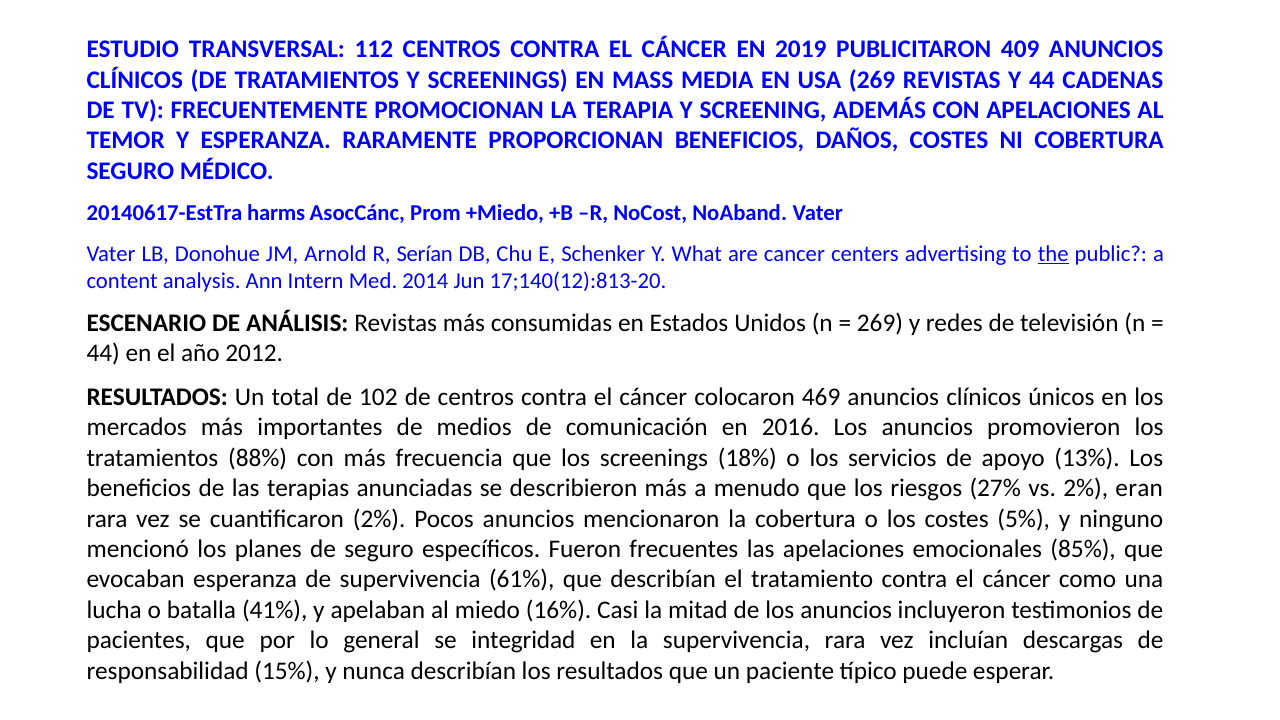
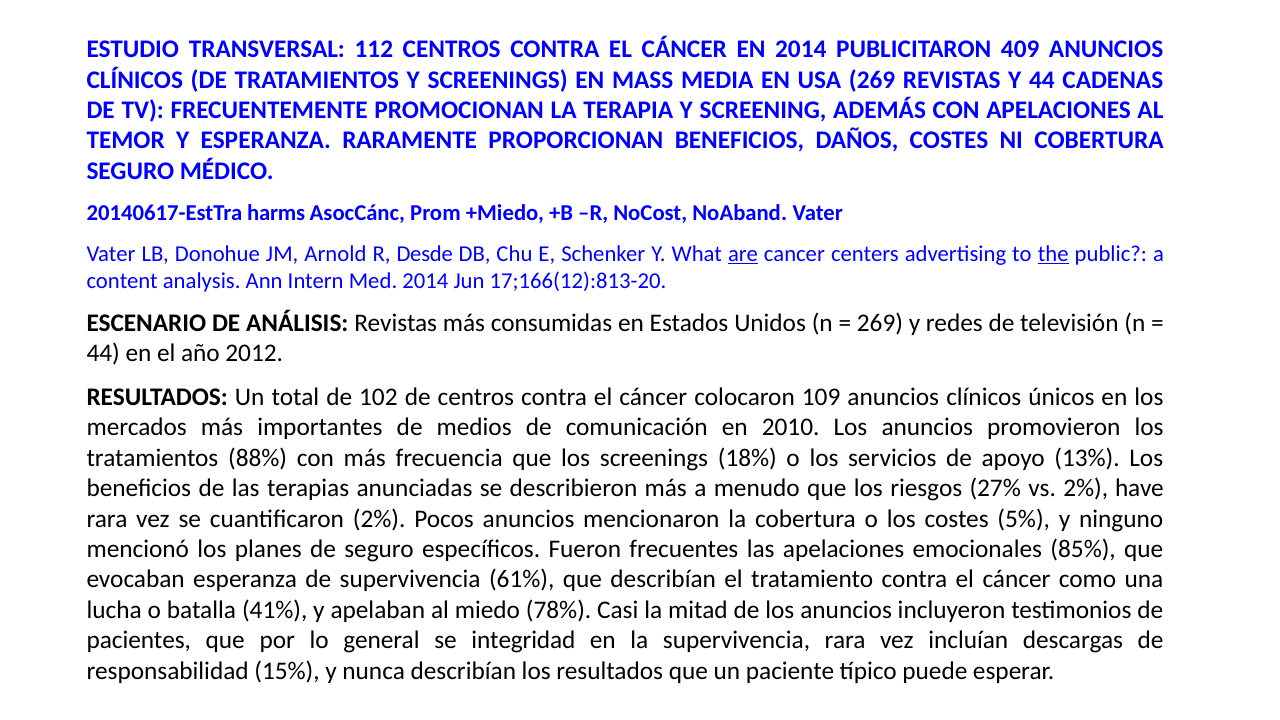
EN 2019: 2019 -> 2014 (801, 49)
Serían: Serían -> Desde (425, 254)
are underline: none -> present (743, 254)
17;140(12):813-20: 17;140(12):813-20 -> 17;166(12):813-20 (578, 281)
469: 469 -> 109 (821, 397)
2016: 2016 -> 2010 (791, 428)
eran: eran -> have (1139, 488)
16%: 16% -> 78% (559, 610)
